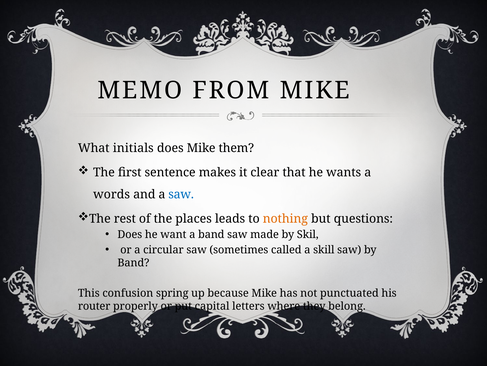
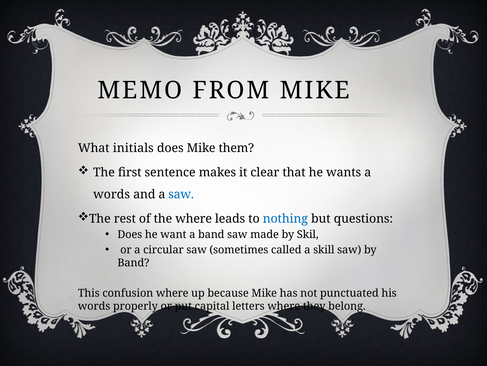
the places: places -> where (194, 218)
nothing colour: orange -> blue (285, 218)
confusion spring: spring -> where (172, 293)
router: router -> words (94, 306)
